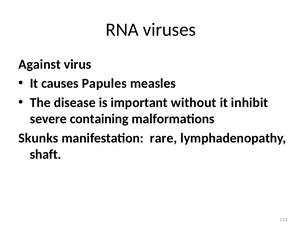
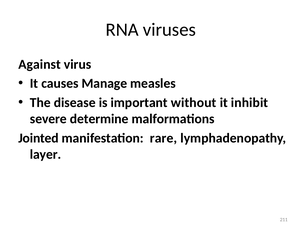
Papules: Papules -> Manage (104, 83)
containing: containing -> determine (99, 119)
Skunks: Skunks -> Jointed (39, 138)
shaft: shaft -> layer (46, 154)
